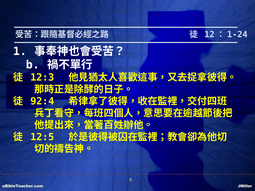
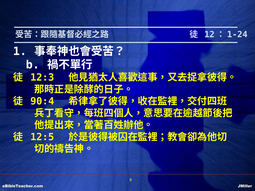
92:4: 92:4 -> 90:4 (42, 101)
